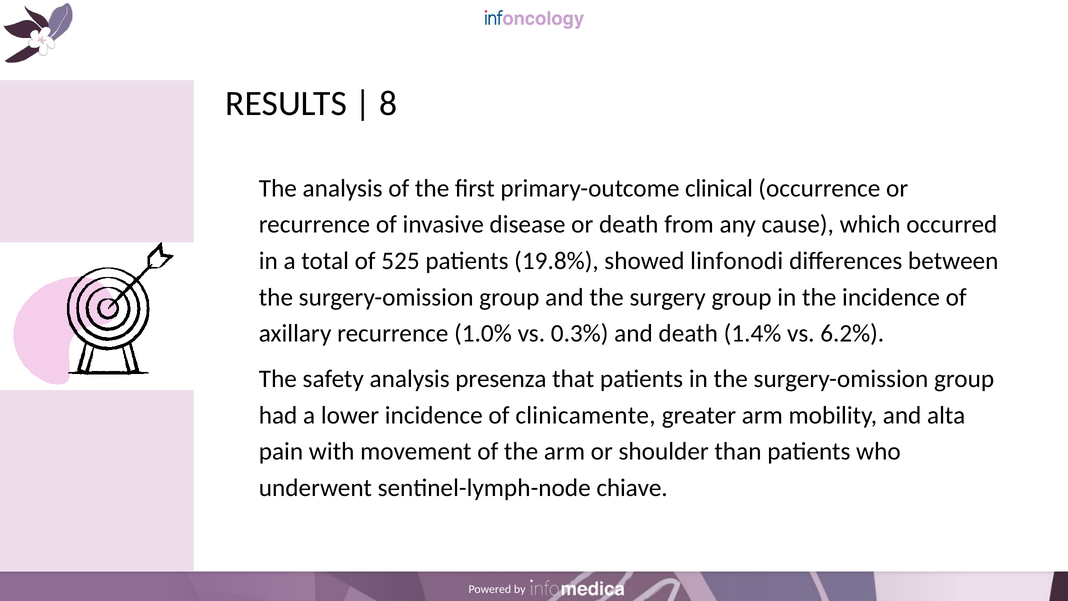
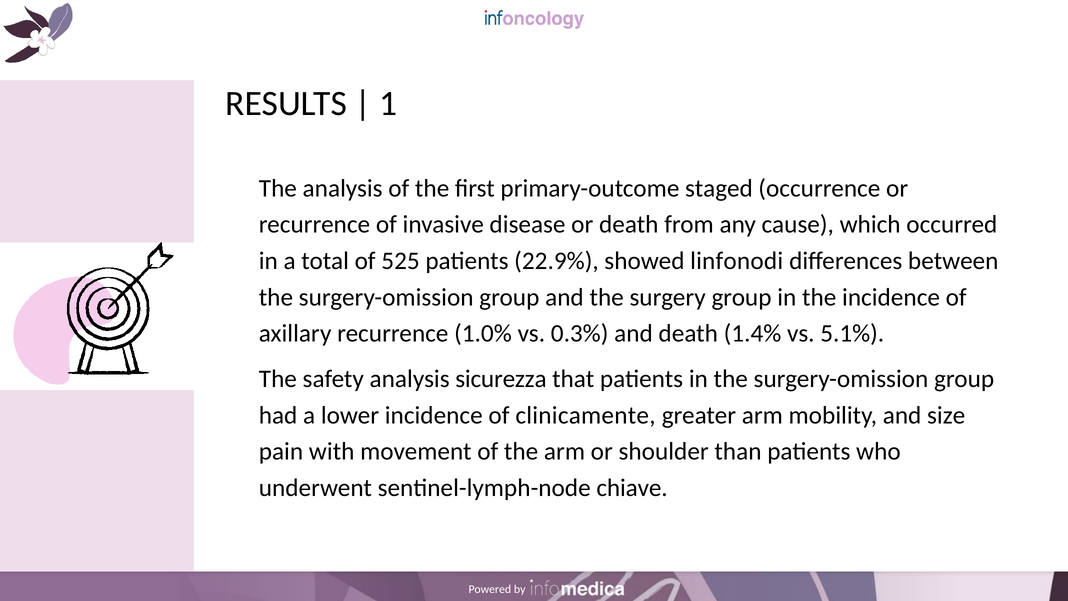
8: 8 -> 1 (388, 104)
clinical: clinical -> staged (719, 188)
19.8%: 19.8% -> 22.9% (556, 261)
6.2%: 6.2% -> 5.1% (852, 334)
presenza: presenza -> sicurezza (501, 379)
alta: alta -> size (946, 415)
